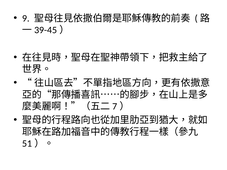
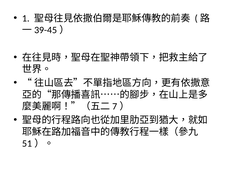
9: 9 -> 1 (26, 18)
